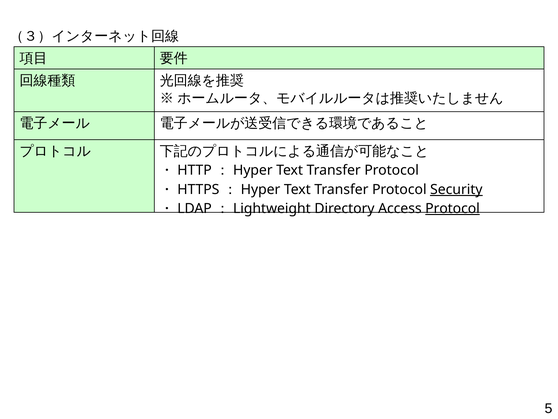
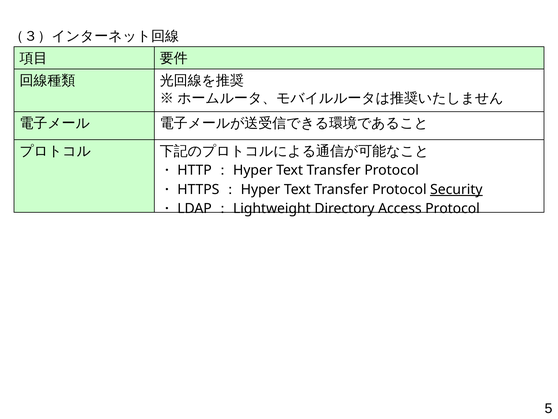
Protocol underline: present -> none (453, 208)
